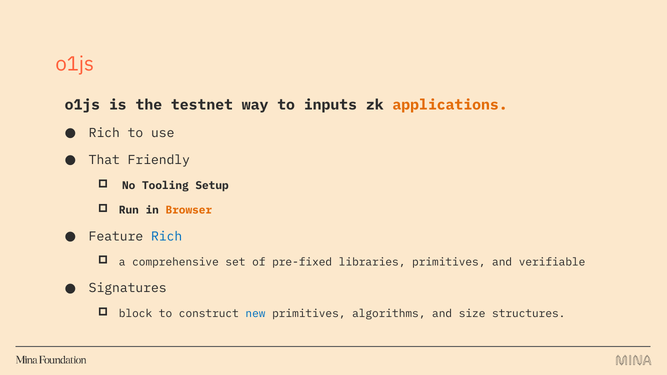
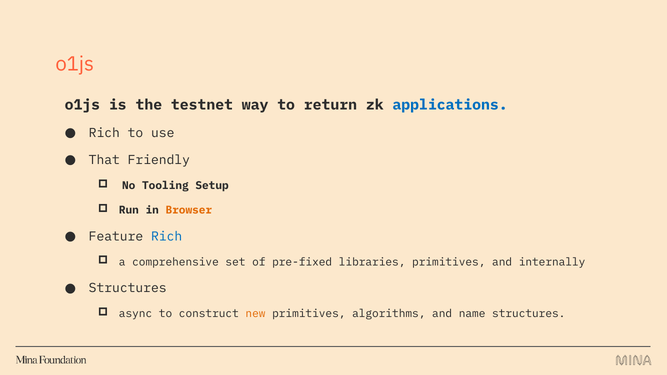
inputs: inputs -> return (330, 105)
applications colour: orange -> blue (450, 105)
verifiable: verifiable -> internally (552, 262)
Signatures: Signatures -> Structures (128, 288)
block: block -> async (136, 314)
new colour: blue -> orange (255, 314)
size: size -> name (472, 314)
